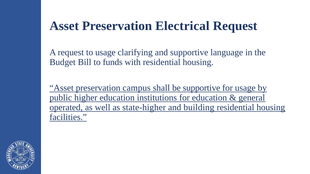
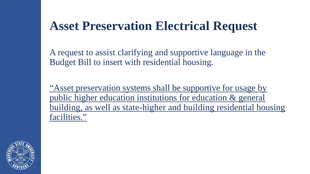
to usage: usage -> assist (105, 52)
funds: funds -> insert (113, 62)
campus: campus -> systems (137, 88)
operated: operated -> building (66, 108)
